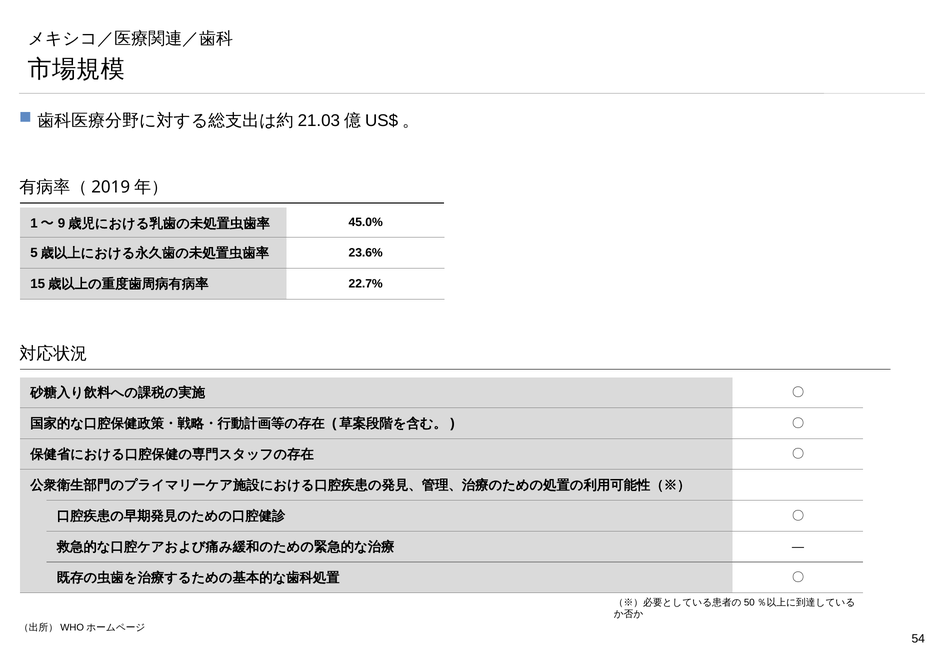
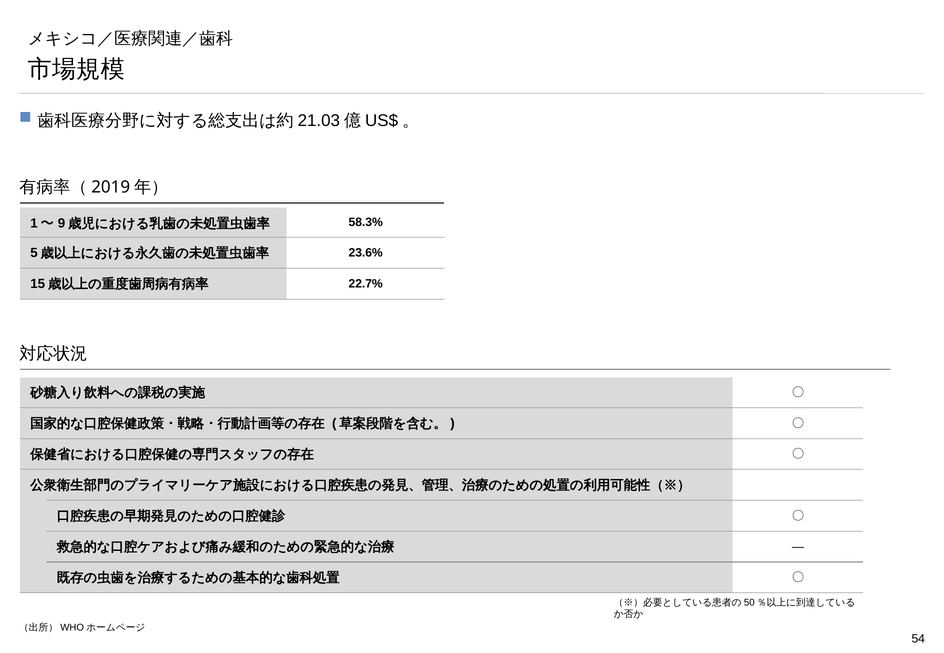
45.0%: 45.0% -> 58.3% (366, 222)
